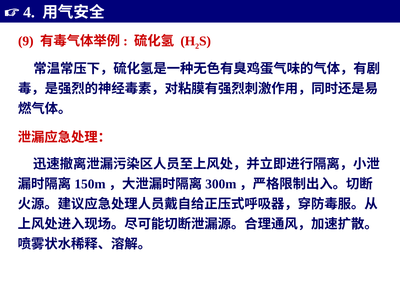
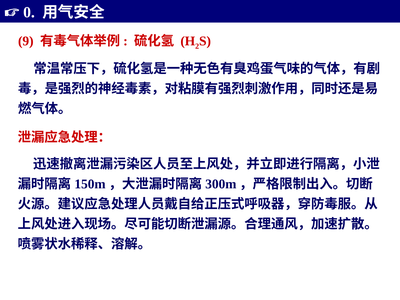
4: 4 -> 0 (29, 12)
